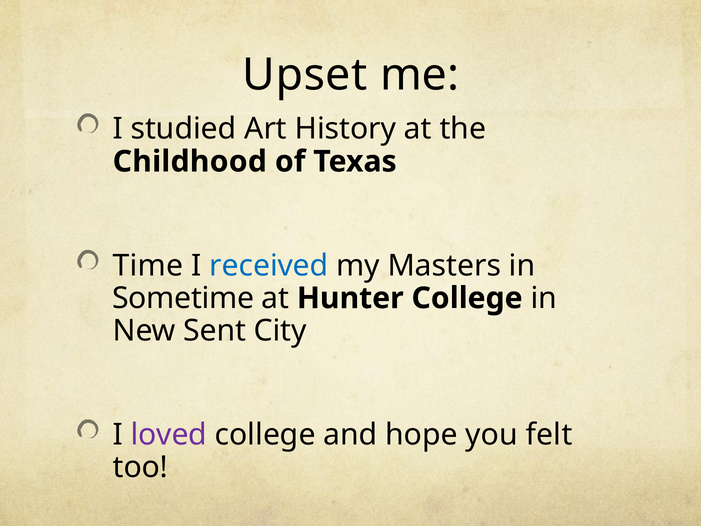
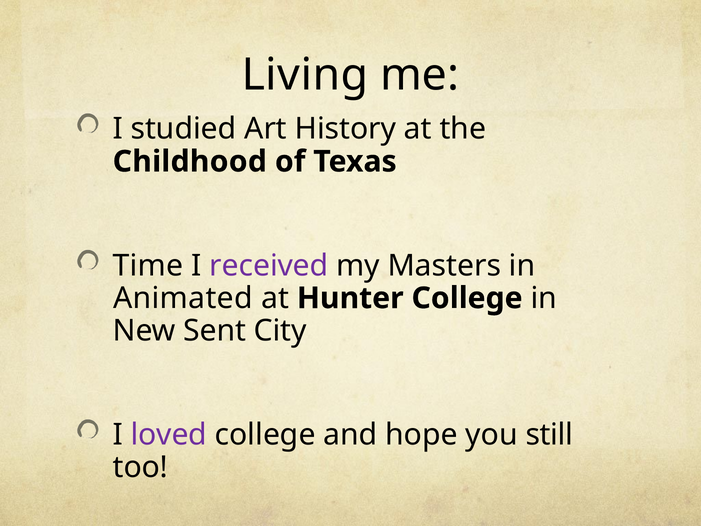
Upset: Upset -> Living (305, 75)
received colour: blue -> purple (269, 265)
Sometime: Sometime -> Animated (183, 298)
felt: felt -> still (549, 435)
